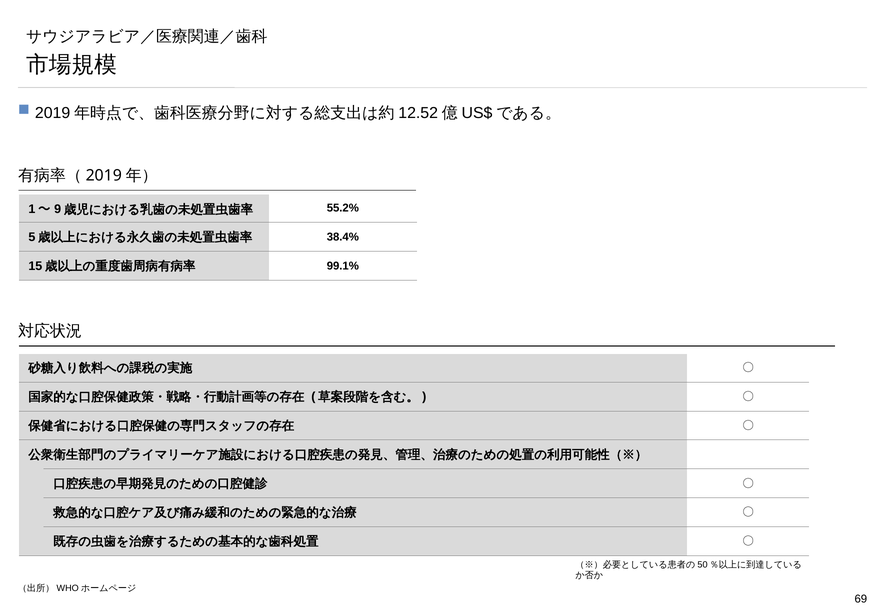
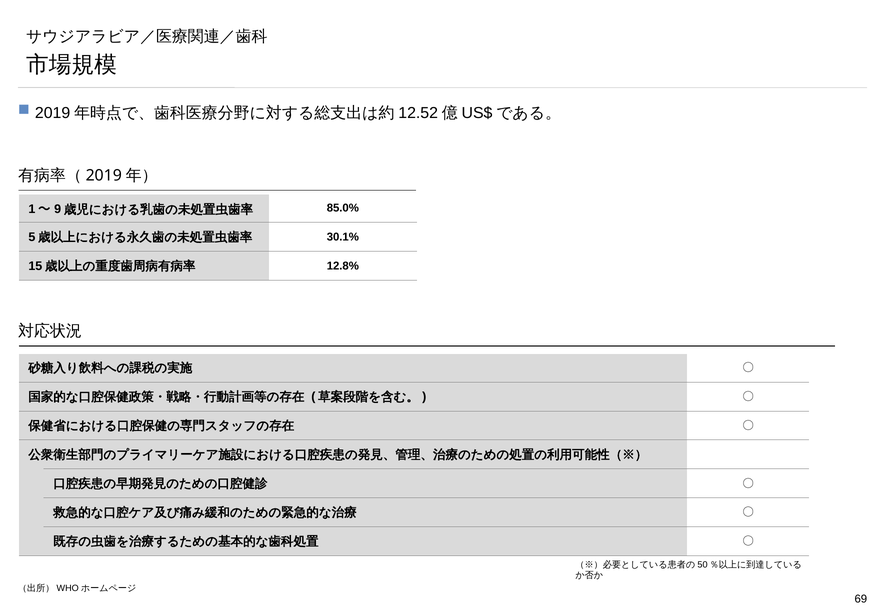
55.2%: 55.2% -> 85.0% (343, 208)
38.4%: 38.4% -> 30.1% (343, 237)
99.1%: 99.1% -> 12.8% (343, 266)
